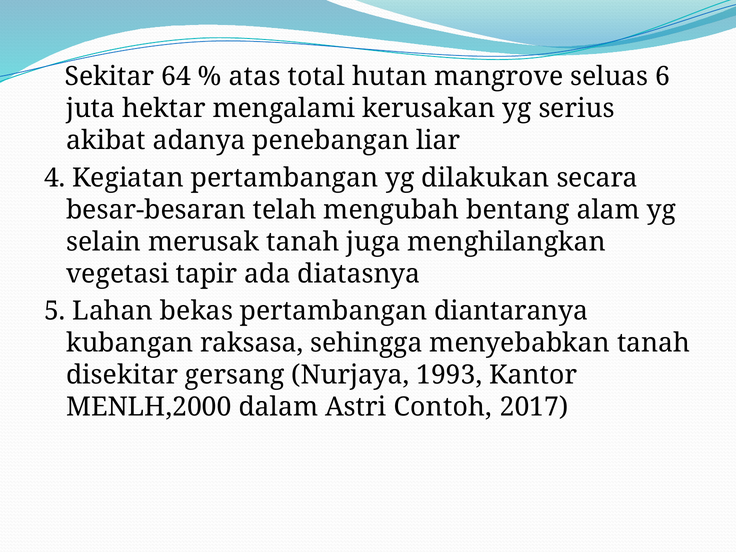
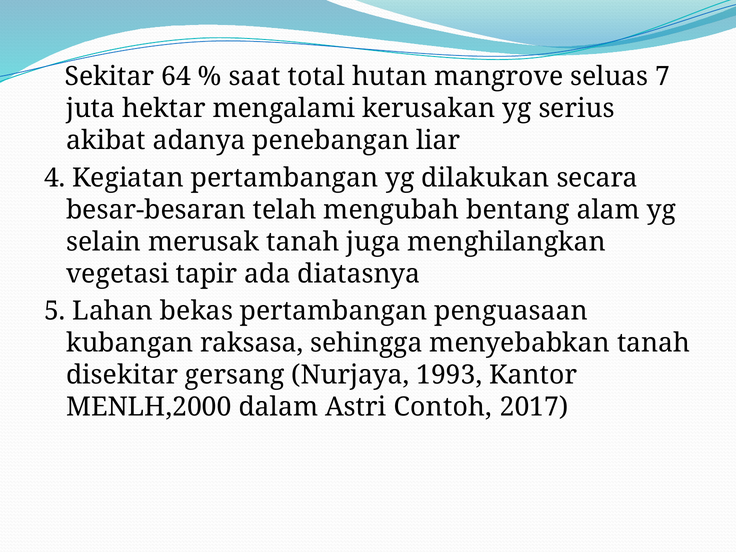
atas: atas -> saat (255, 77)
6: 6 -> 7 (663, 77)
diantaranya: diantaranya -> penguasaan (511, 311)
